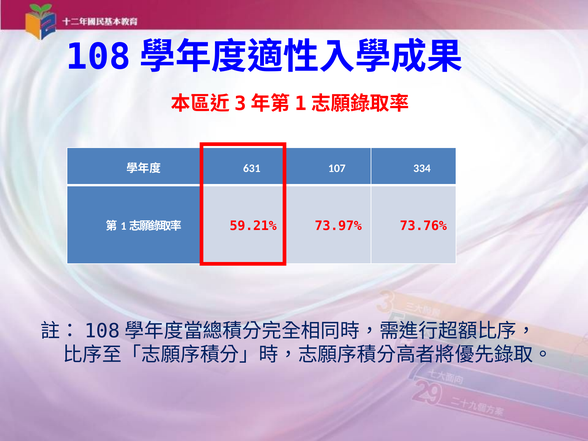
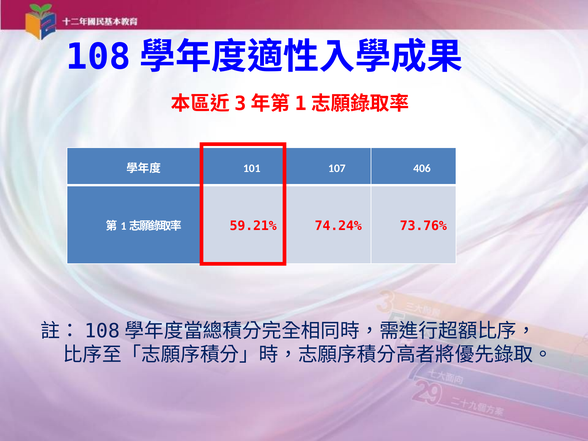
631: 631 -> 101 (252, 169)
334: 334 -> 406 (422, 169)
73.97%: 73.97% -> 74.24% (338, 226)
